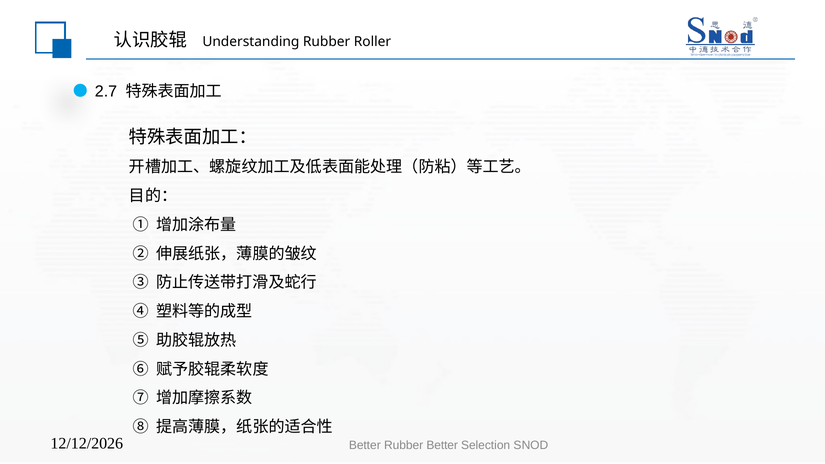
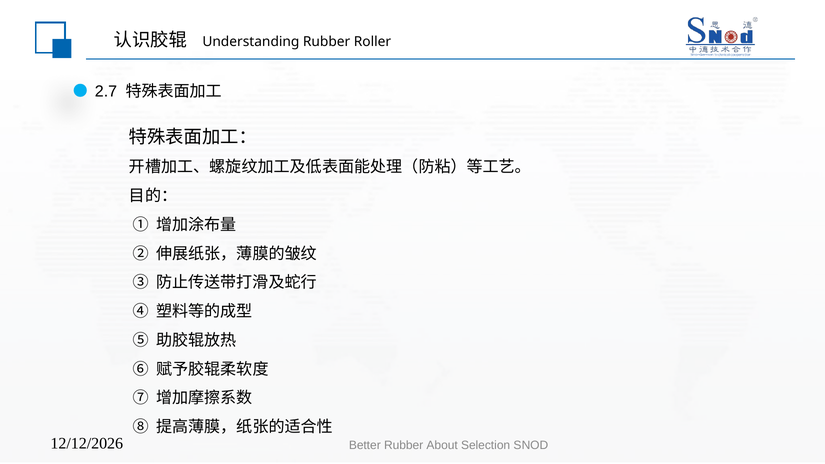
Rubber Better: Better -> About (442, 445)
